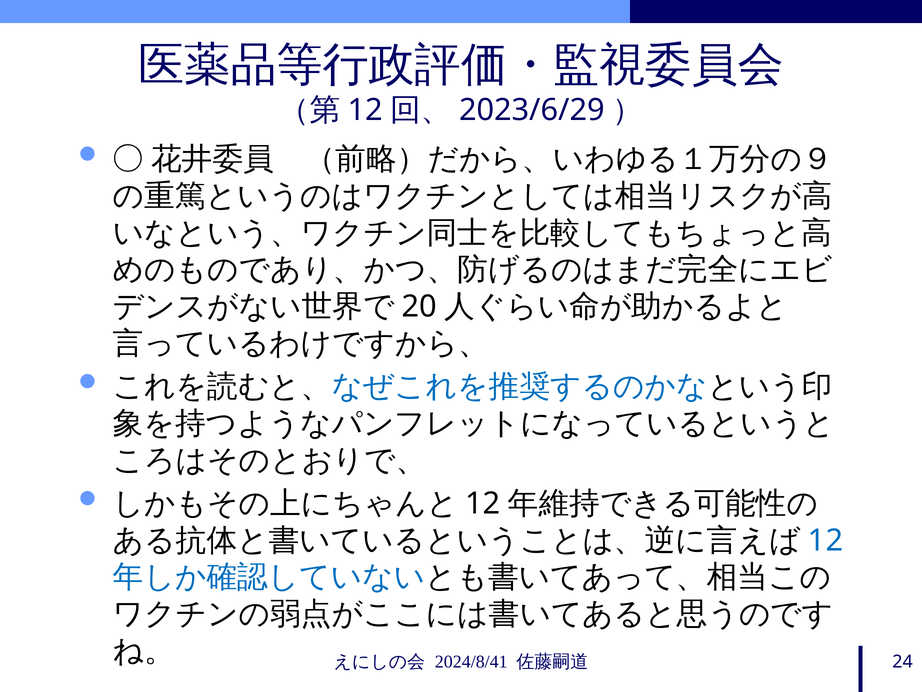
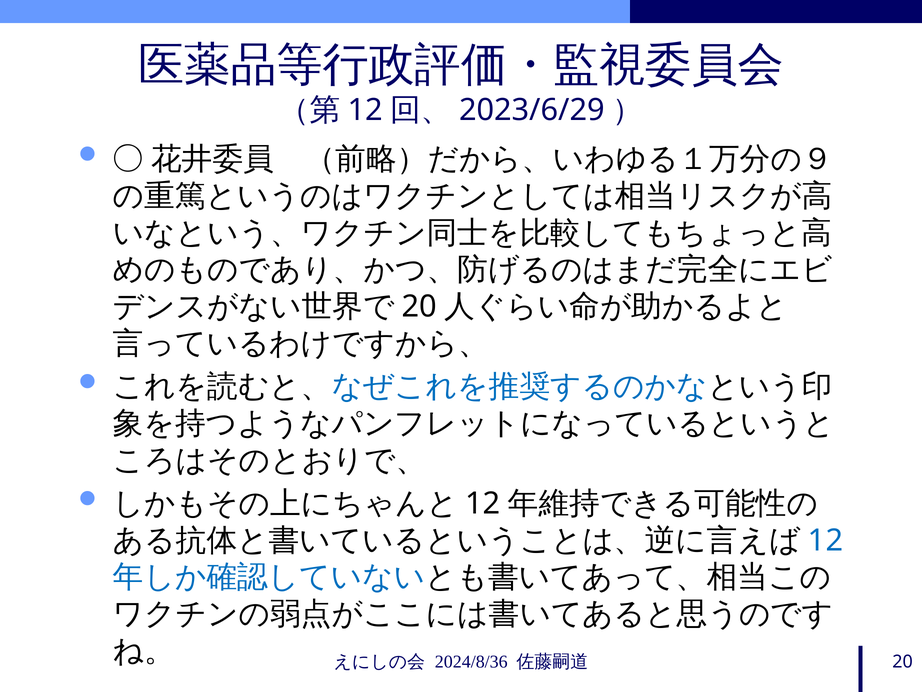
2024/8/41: 2024/8/41 -> 2024/8/36 (471, 661)
24: 24 -> 20 (903, 661)
